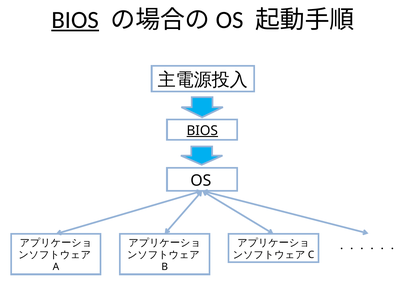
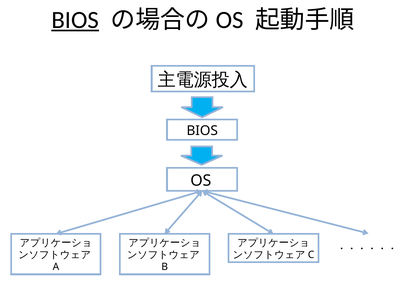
BIOS underline: present -> none (202, 131)
